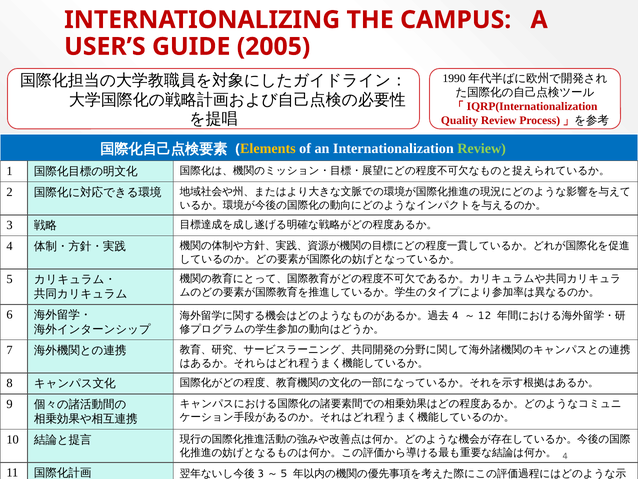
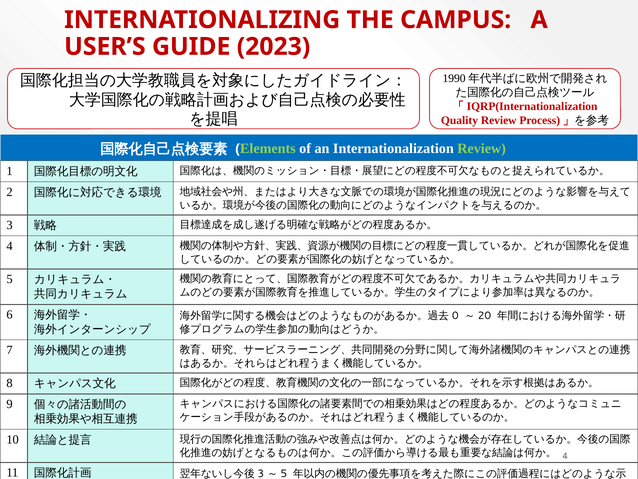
2005: 2005 -> 2023 (274, 47)
Elements colour: yellow -> light green (268, 149)
4: 4 -> 0 (455, 315)
12: 12 -> 20 (484, 315)
